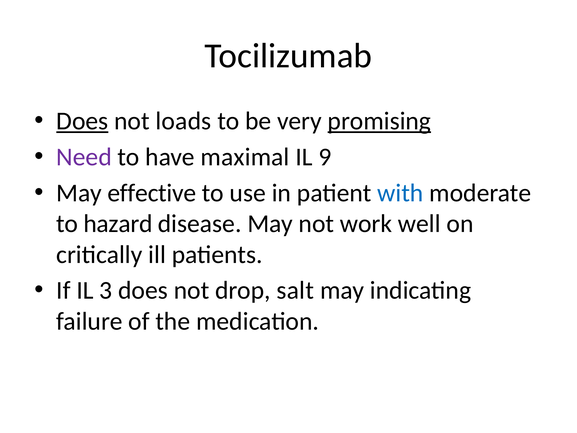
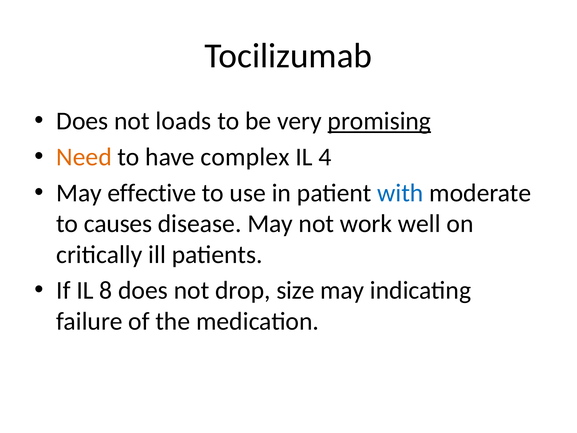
Does underline: present -> none (82, 121)
Need colour: purple -> orange (84, 157)
maximal: maximal -> complex (245, 157)
9: 9 -> 4 (325, 157)
hazard: hazard -> causes (118, 224)
3: 3 -> 8 (106, 290)
salt: salt -> size (295, 290)
